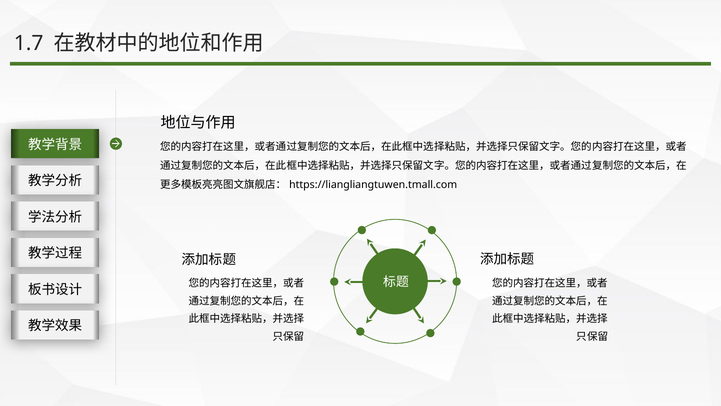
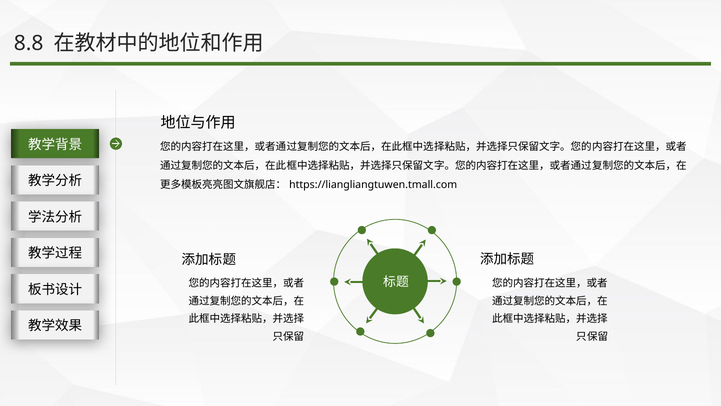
1.7: 1.7 -> 8.8 (29, 43)
